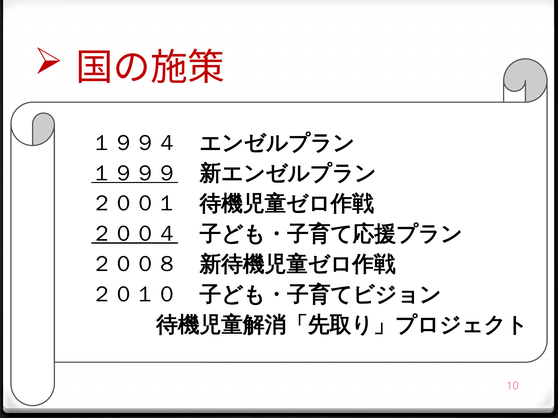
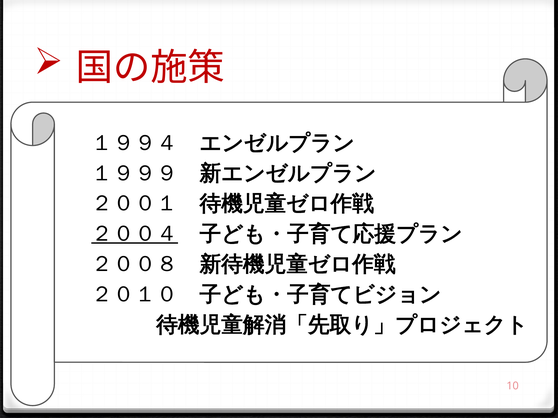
１９９９ underline: present -> none (135, 173)
